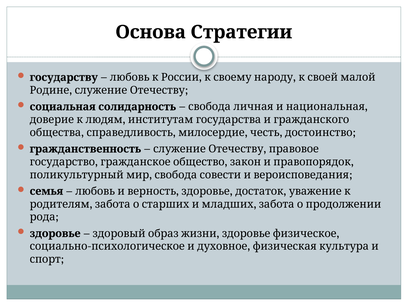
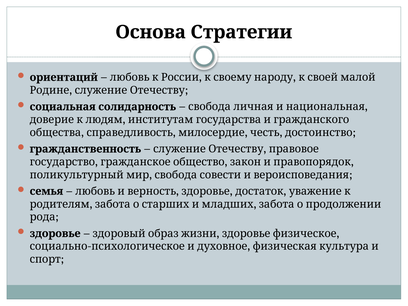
государству: государству -> ориентаций (64, 77)
